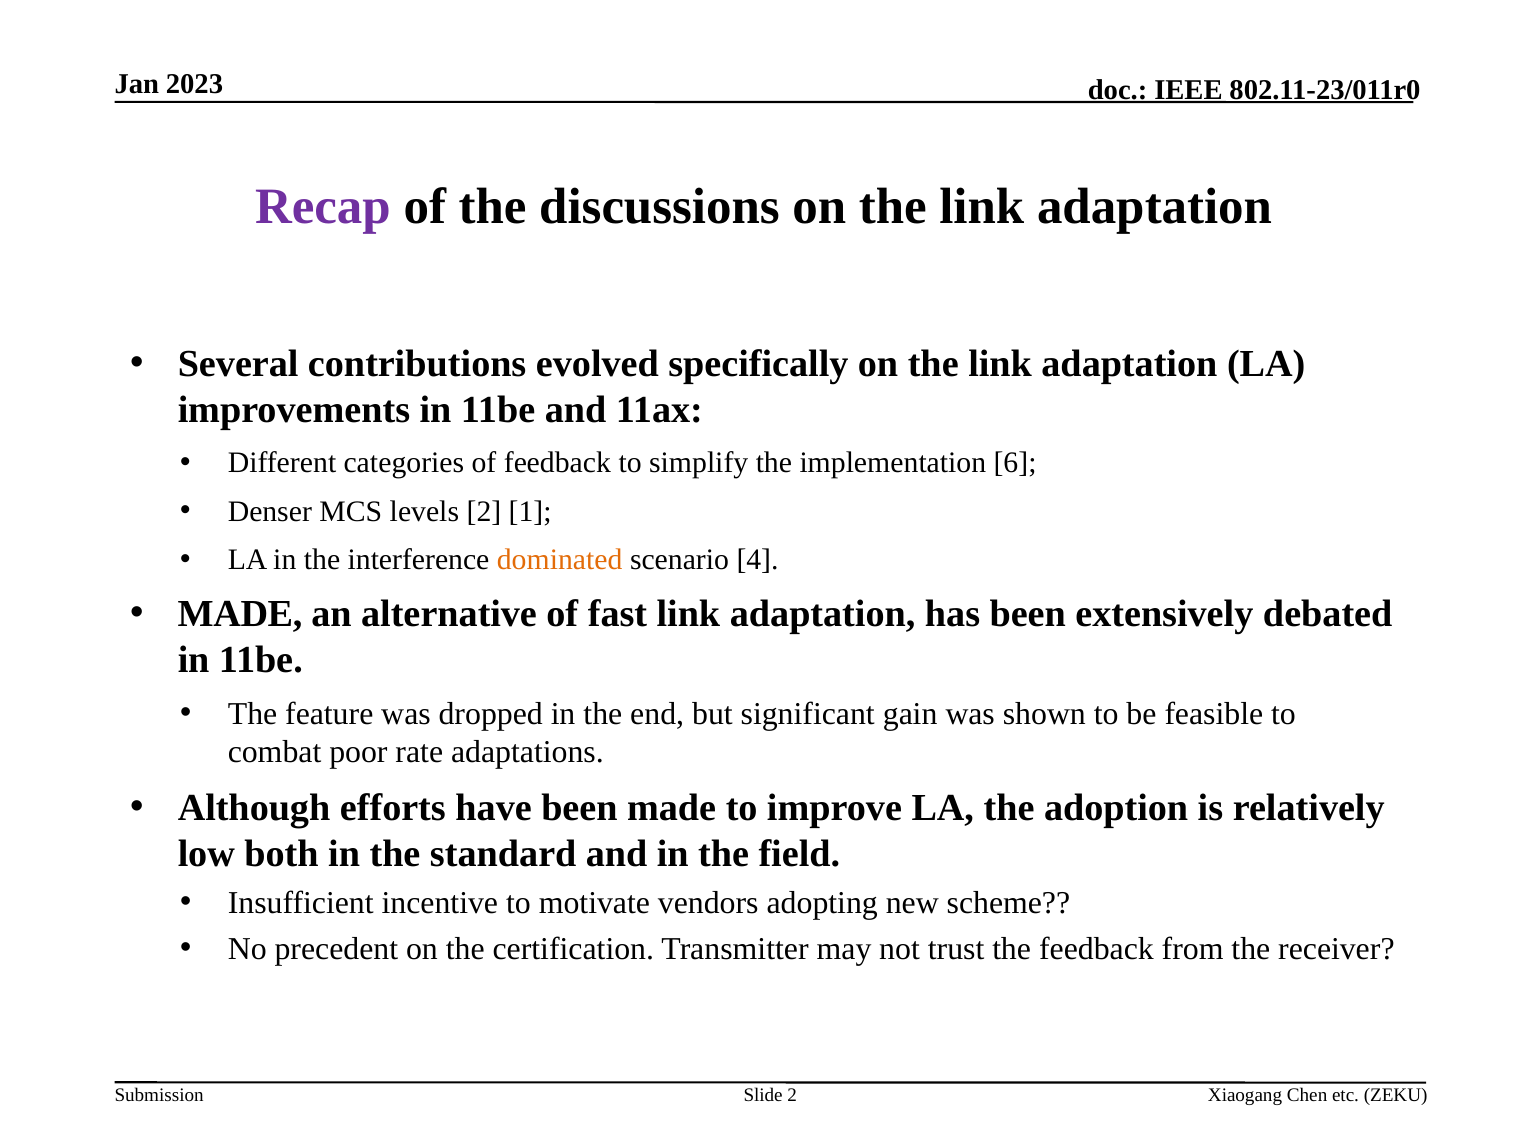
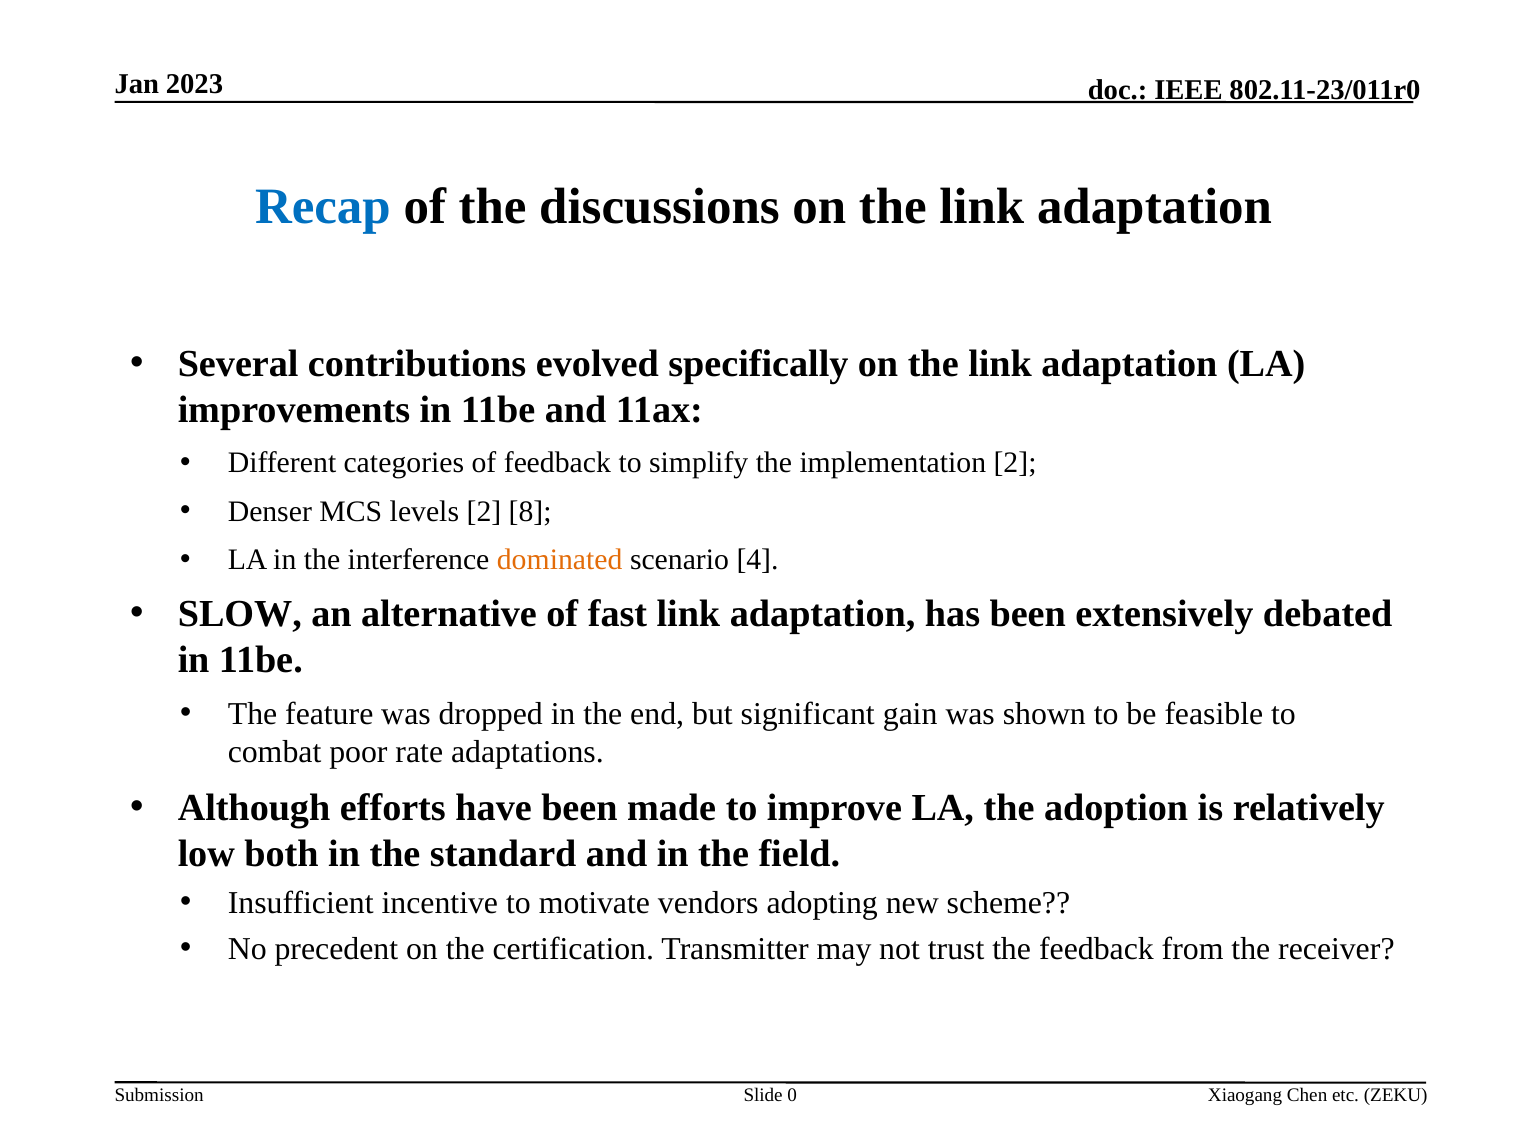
Recap colour: purple -> blue (323, 207)
implementation 6: 6 -> 2 (1015, 463)
1: 1 -> 8 (530, 512)
MADE: MADE -> SLOW (240, 614)
Slide 2: 2 -> 0 (792, 1095)
